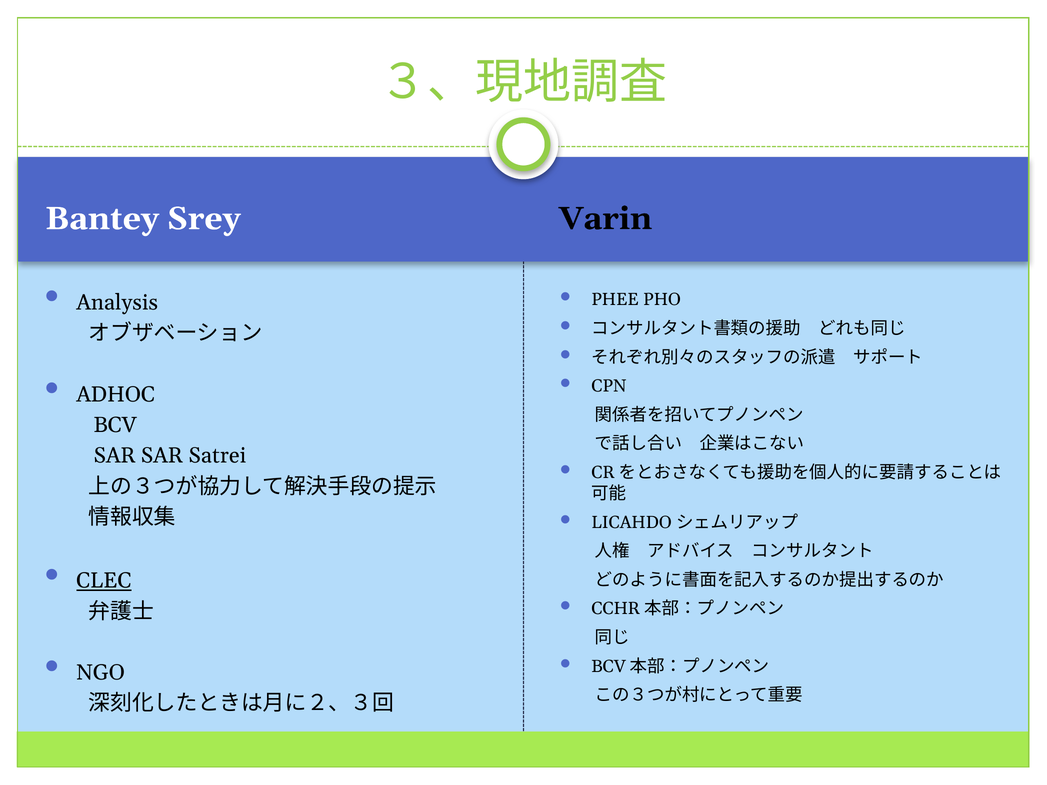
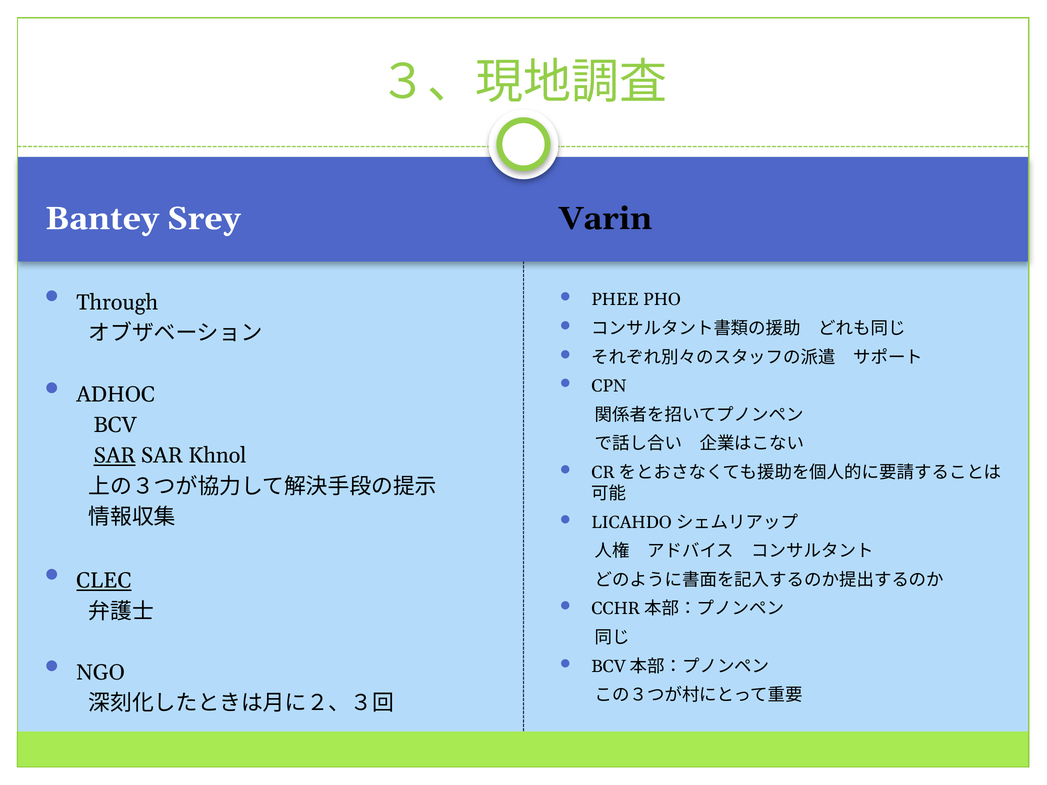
Analysis: Analysis -> Through (117, 303)
SAR underline: none -> present (115, 456)
Satrei: Satrei -> Khnol (217, 456)
